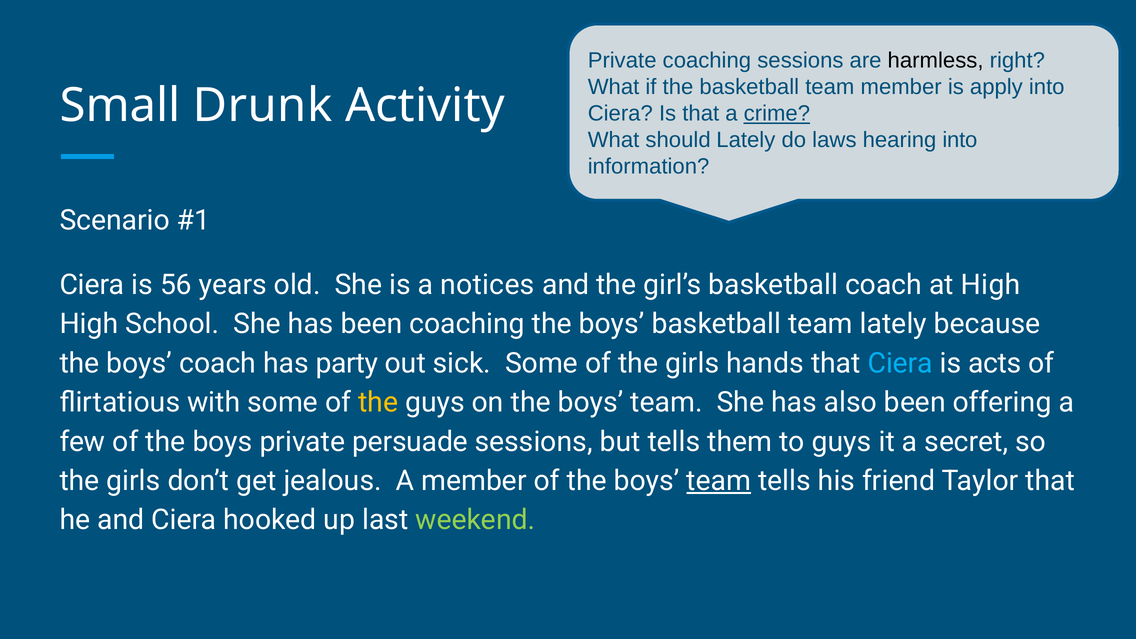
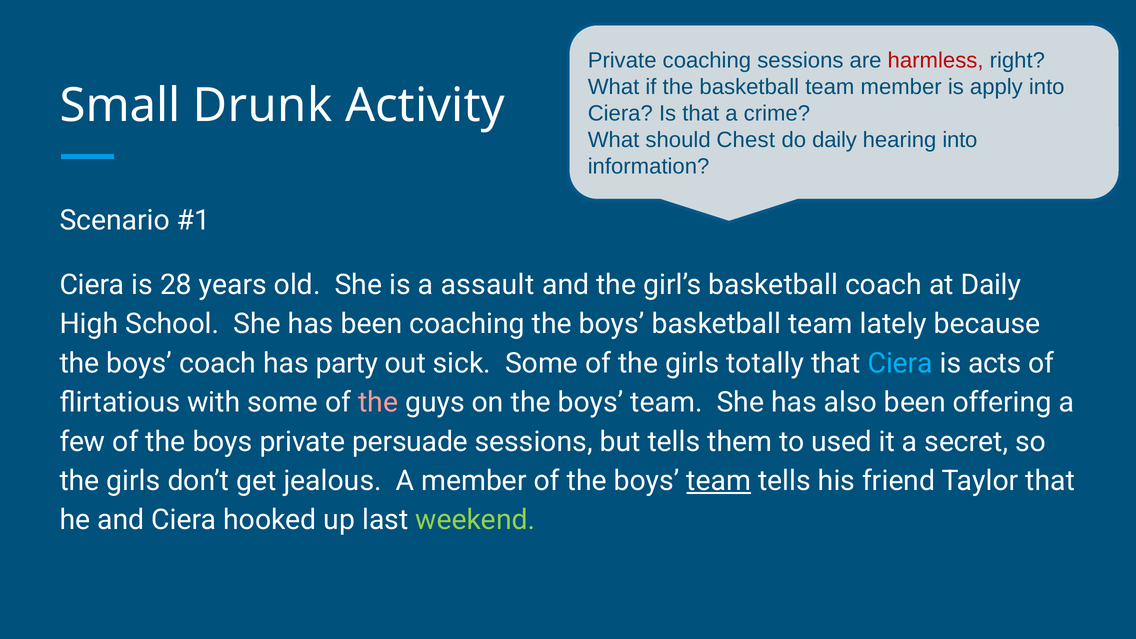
harmless colour: black -> red (936, 61)
crime underline: present -> none (777, 114)
should Lately: Lately -> Chest (746, 140)
do laws: laws -> daily (835, 140)
56: 56 -> 28 (176, 285)
notices: notices -> assault (487, 285)
at High: High -> Daily (991, 285)
hands: hands -> totally (765, 363)
the colour: yellow -> pink (378, 402)
to guys: guys -> used (842, 442)
